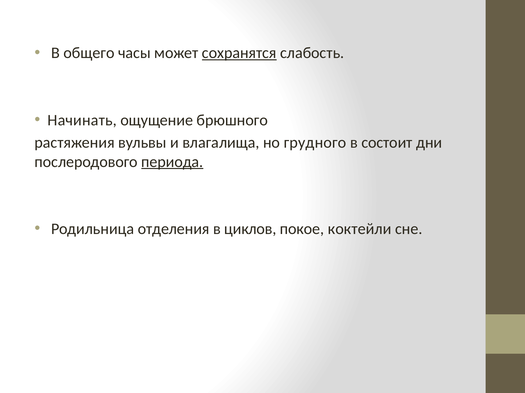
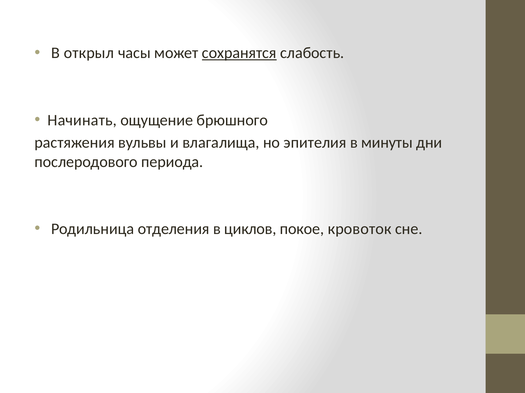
общего: общего -> открыл (89, 53)
грудного: грудного -> эпителия (315, 143)
состоит: состоит -> минуты (387, 143)
периода underline: present -> none (172, 162)
коктейли: коктейли -> кровоток (360, 229)
